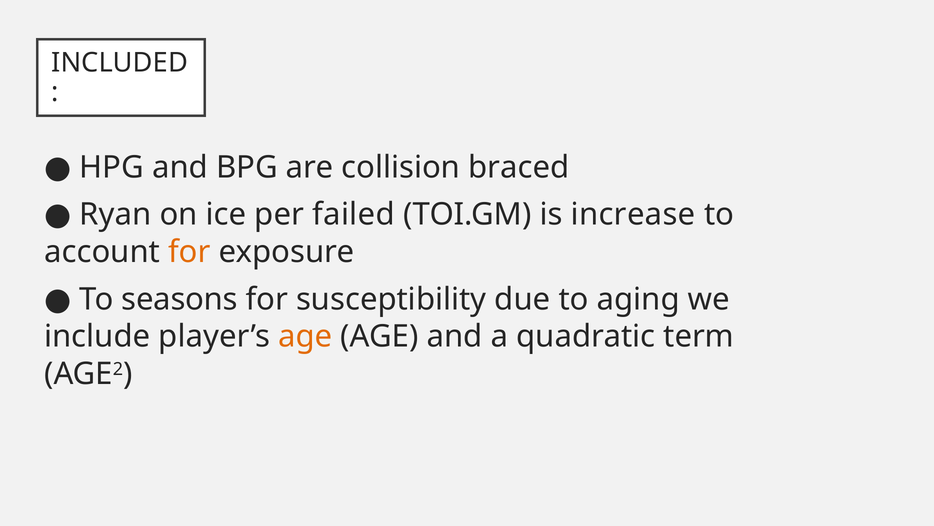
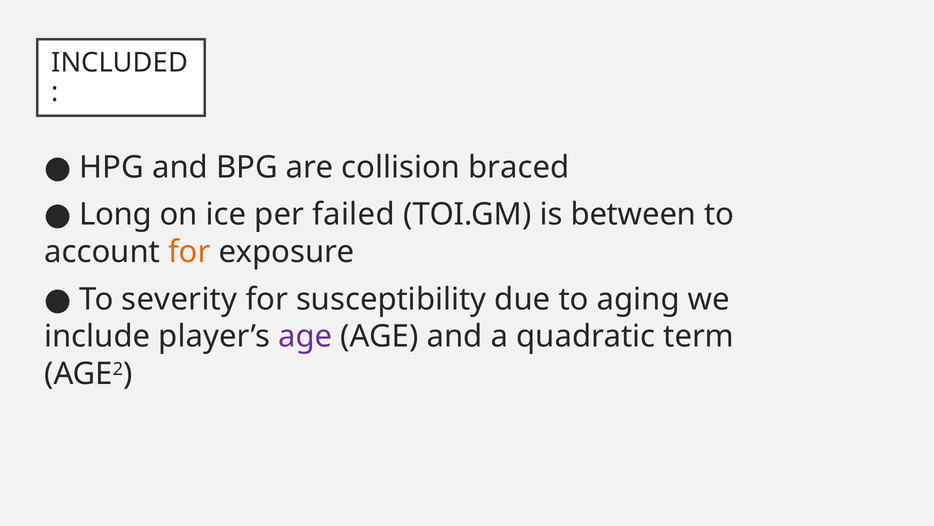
Ryan: Ryan -> Long (116, 214)
increase: increase -> between (633, 214)
seasons: seasons -> severity (179, 299)
age colour: orange -> purple (305, 336)
